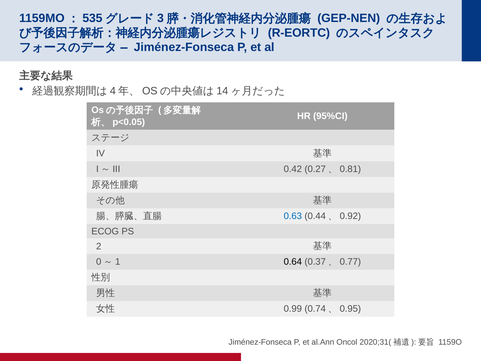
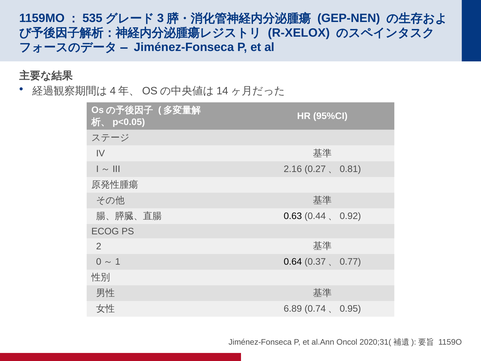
R-EORTC: R-EORTC -> R-XELOX (299, 33)
0.42: 0.42 -> 2.16 (293, 169)
0.63 colour: blue -> black (293, 216)
0.99: 0.99 -> 6.89 (293, 309)
